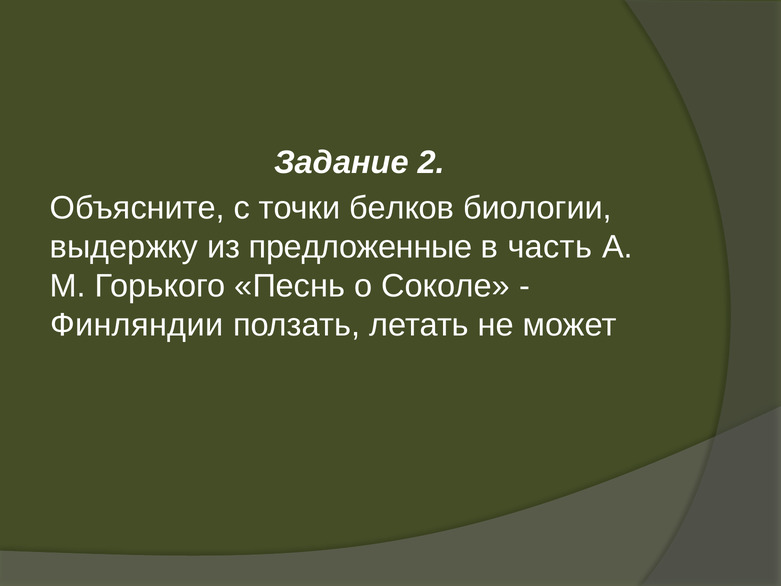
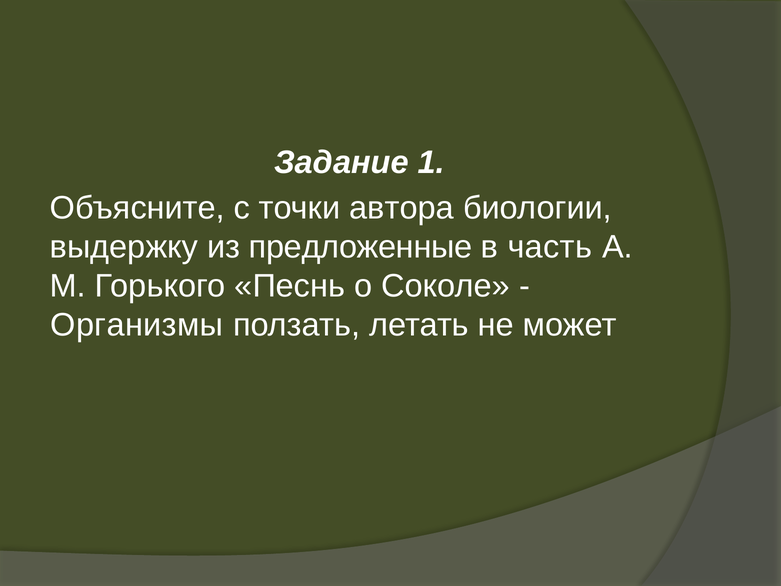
2: 2 -> 1 (431, 162)
белков: белков -> автора (402, 208)
Финляндии: Финляндии -> Организмы (137, 325)
